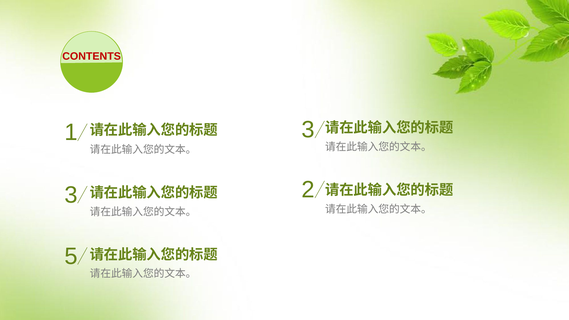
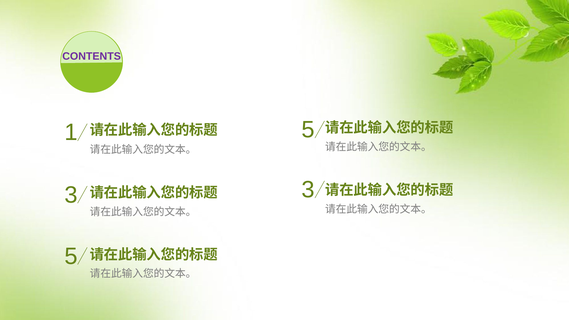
CONTENTS colour: red -> purple (92, 56)
1 3: 3 -> 5 (308, 130)
3 2: 2 -> 3 (308, 190)
